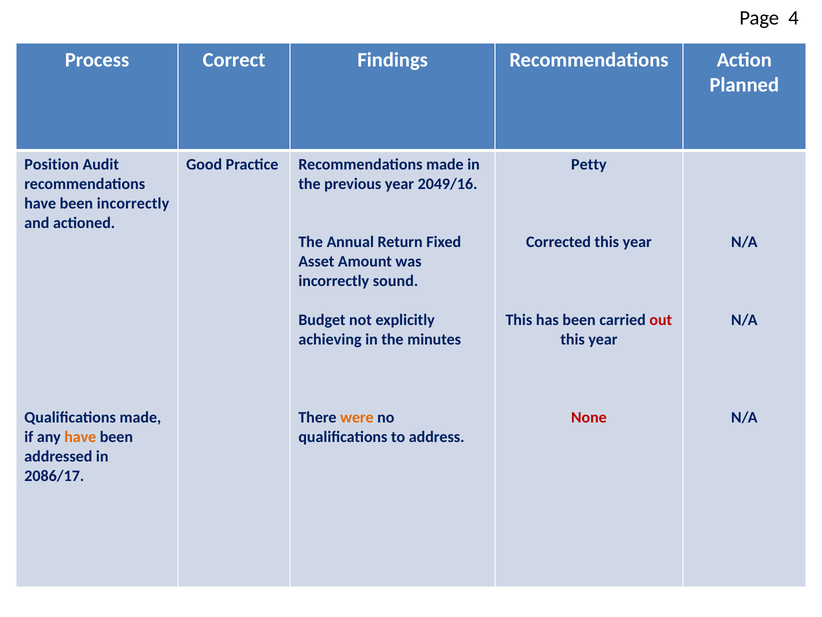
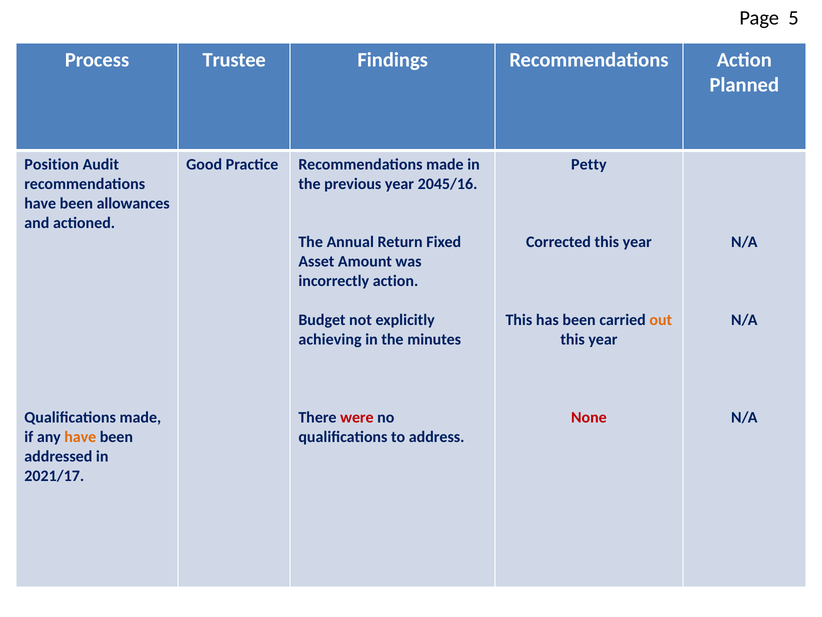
4: 4 -> 5 (793, 18)
Correct: Correct -> Trustee (234, 60)
2049/16: 2049/16 -> 2045/16 (448, 184)
been incorrectly: incorrectly -> allowances (133, 203)
incorrectly sound: sound -> action (396, 281)
out colour: red -> orange (661, 320)
were colour: orange -> red (357, 417)
2086/17: 2086/17 -> 2021/17 (54, 475)
